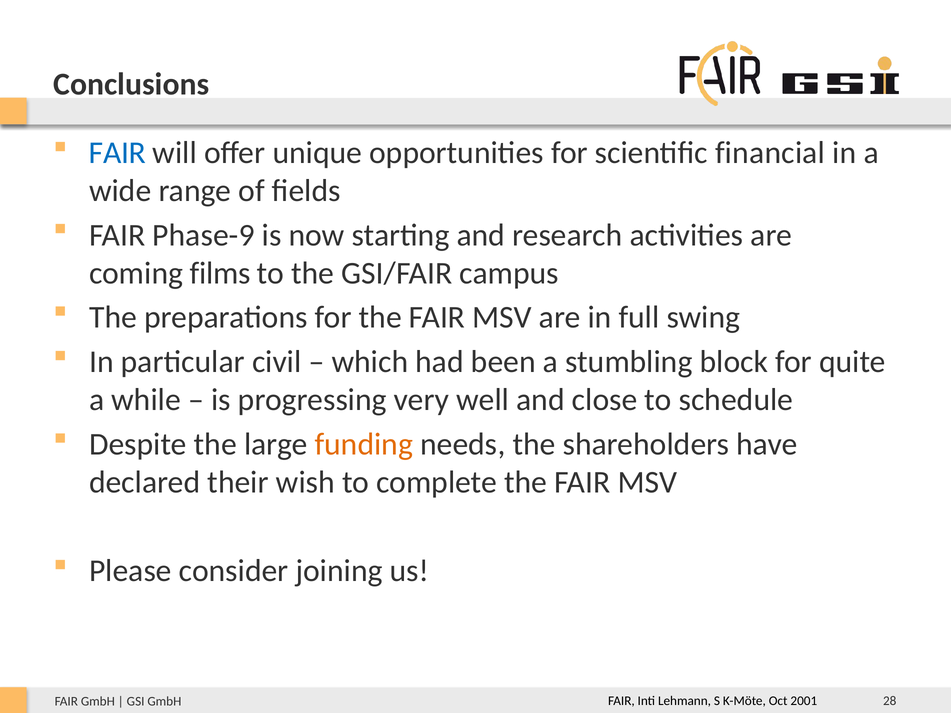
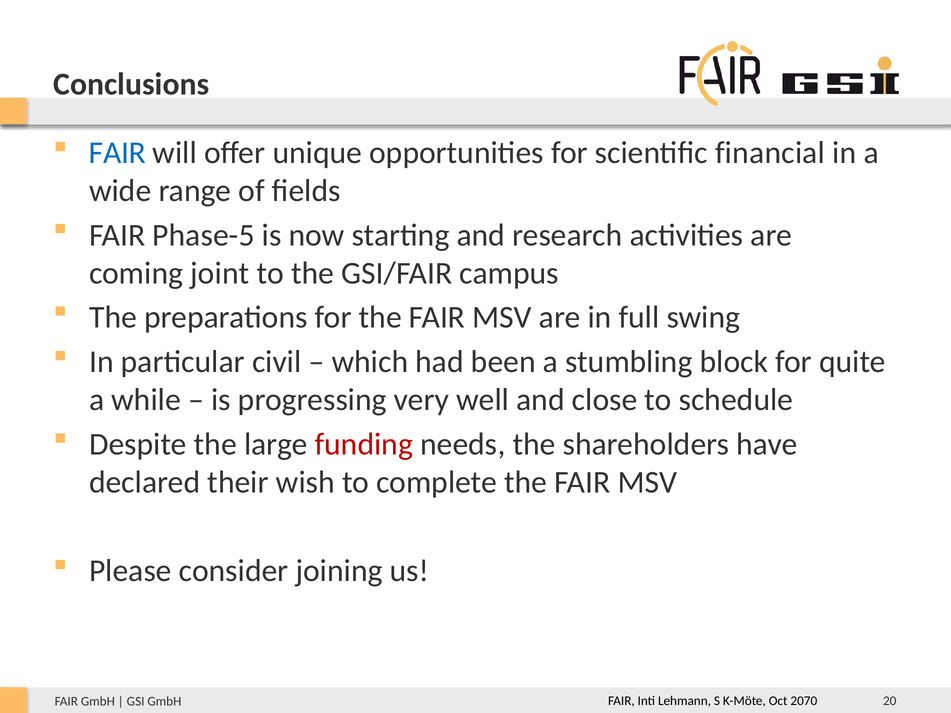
Phase-9: Phase-9 -> Phase-5 (204, 235)
films: films -> joint (220, 273)
funding colour: orange -> red (364, 444)
2001: 2001 -> 2070 (804, 701)
28: 28 -> 20 (890, 701)
